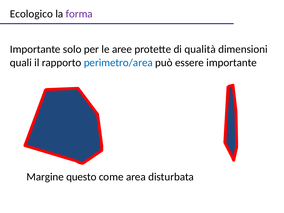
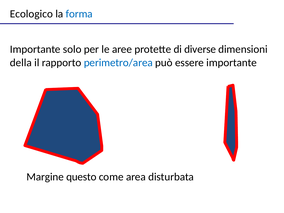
forma colour: purple -> blue (79, 14)
qualità: qualità -> diverse (200, 49)
quali: quali -> della (21, 63)
